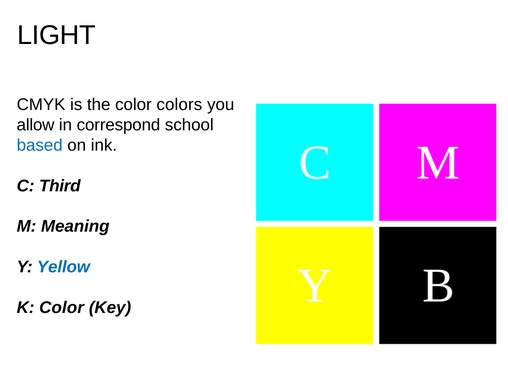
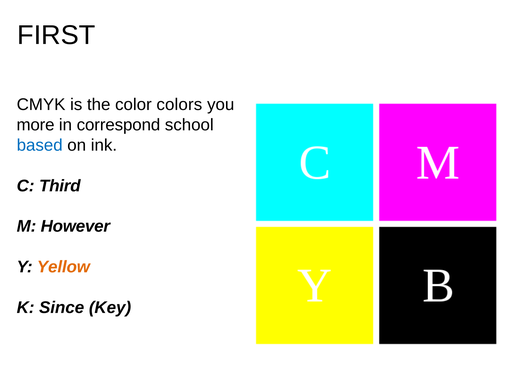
LIGHT: LIGHT -> FIRST (56, 35)
allow: allow -> more (36, 125)
Meaning: Meaning -> However (75, 226)
Yellow colour: blue -> orange (63, 267)
K Color: Color -> Since (62, 308)
